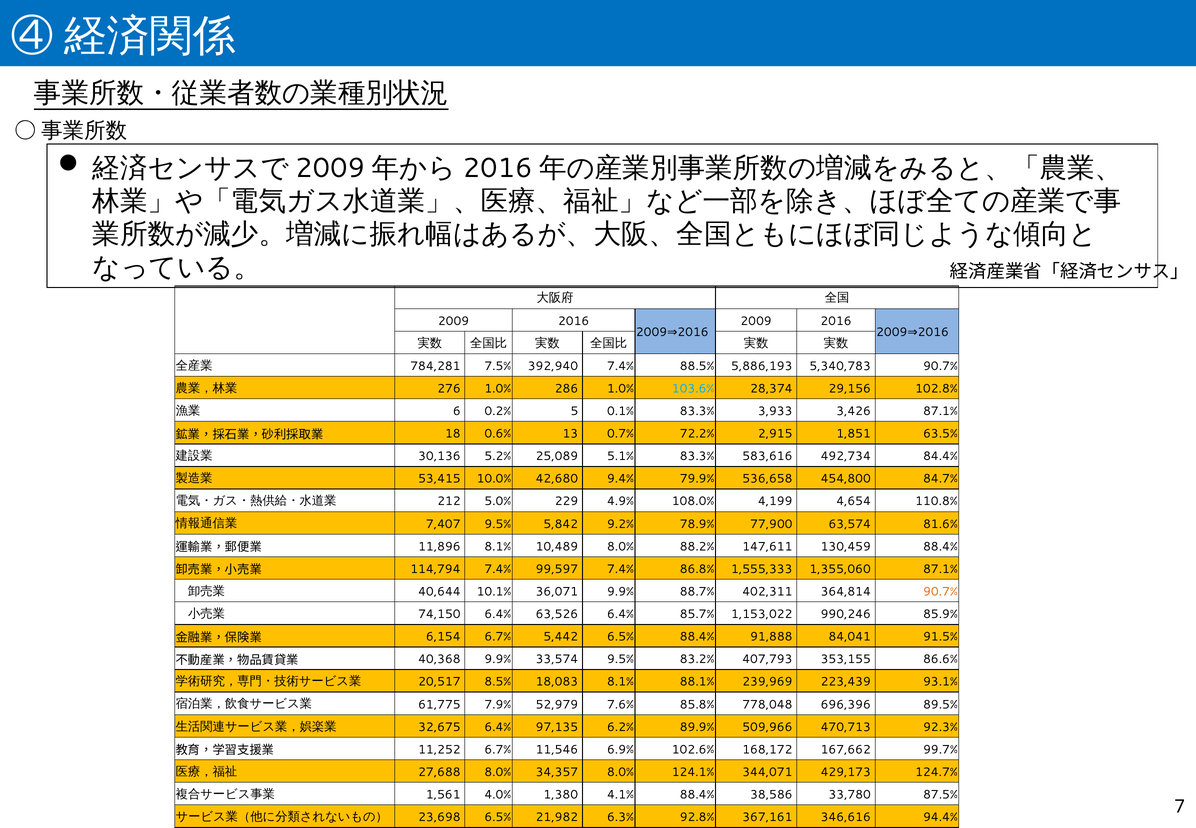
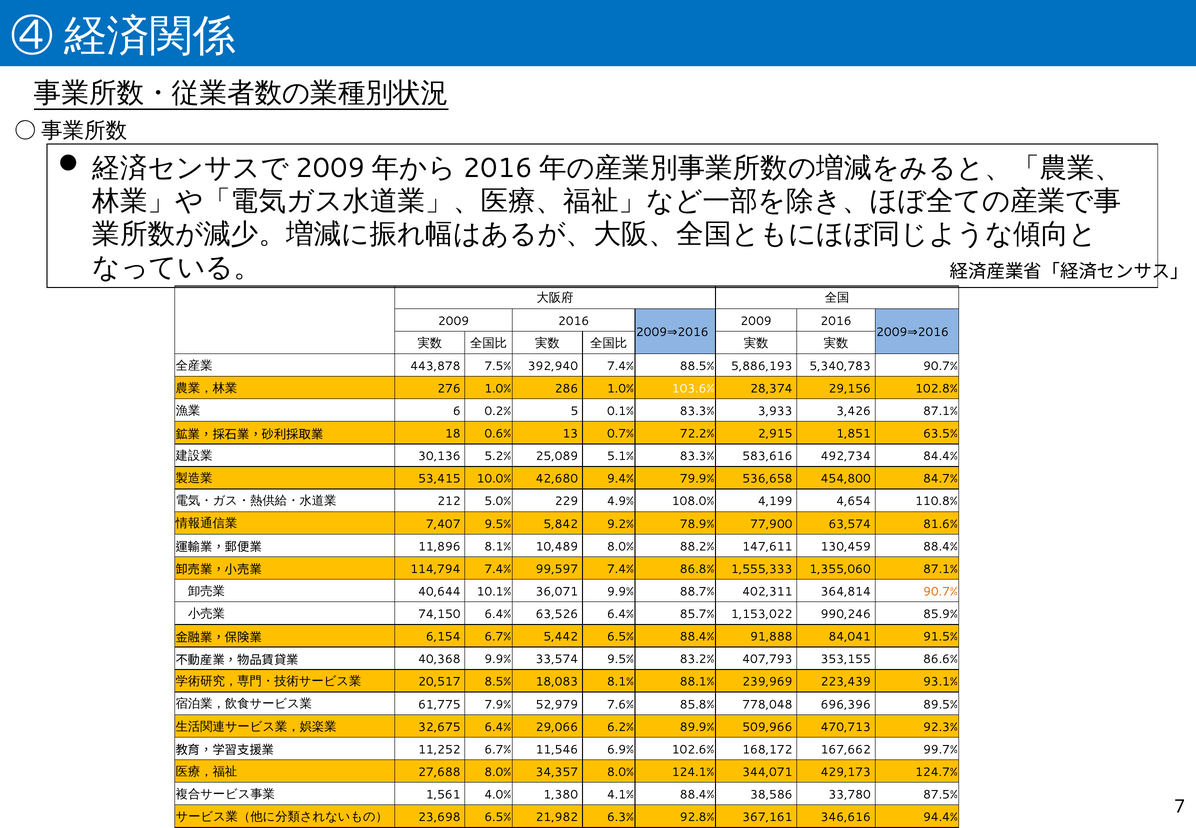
784,281: 784,281 -> 443,878 (435, 366)
103.6% colour: light blue -> white (693, 389)
97,135: 97,135 -> 29,066 (557, 727)
